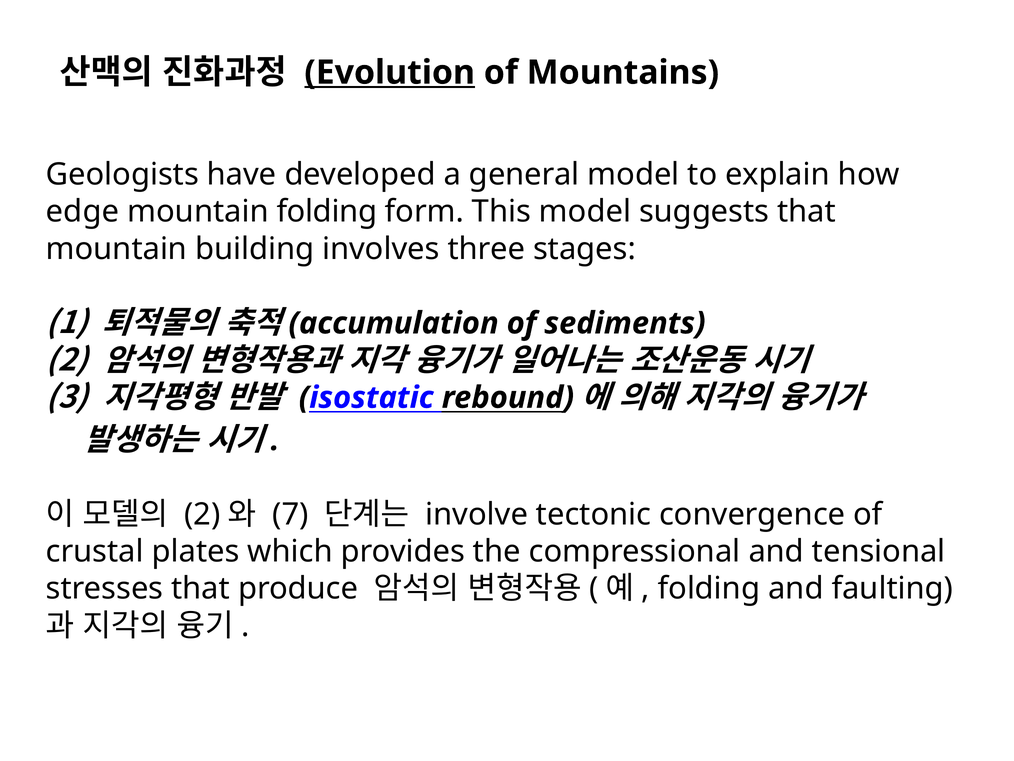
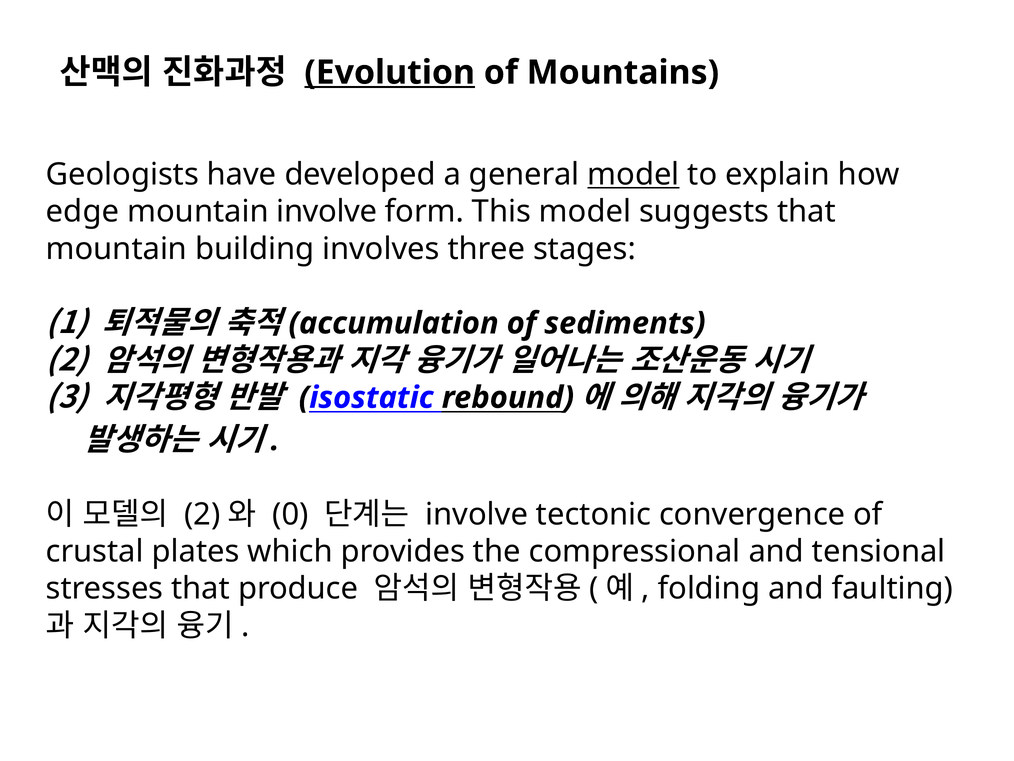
model underline: none -> present (633, 174)
mountain folding: folding -> involve (327, 212)
7: 7 -> 0 (290, 514)
